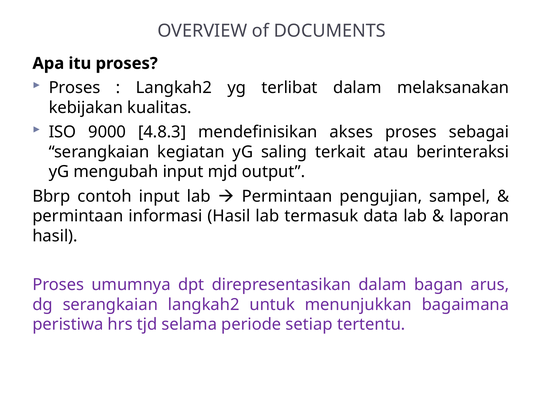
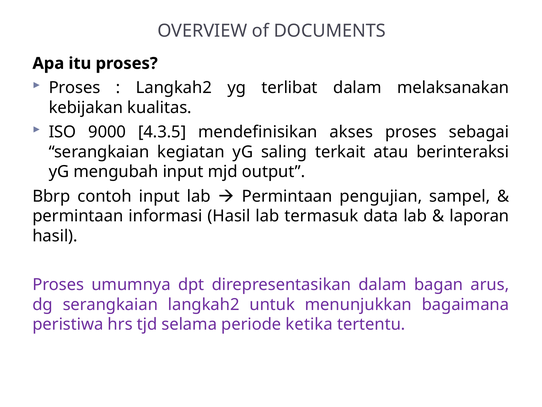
4.8.3: 4.8.3 -> 4.3.5 (162, 132)
setiap: setiap -> ketika (309, 324)
